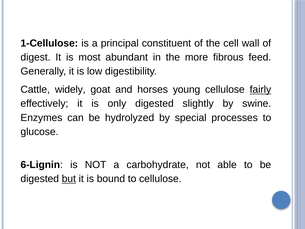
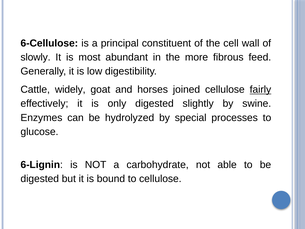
1-Cellulose: 1-Cellulose -> 6-Cellulose (49, 43)
digest: digest -> slowly (36, 57)
young: young -> joined (186, 90)
but underline: present -> none (69, 179)
